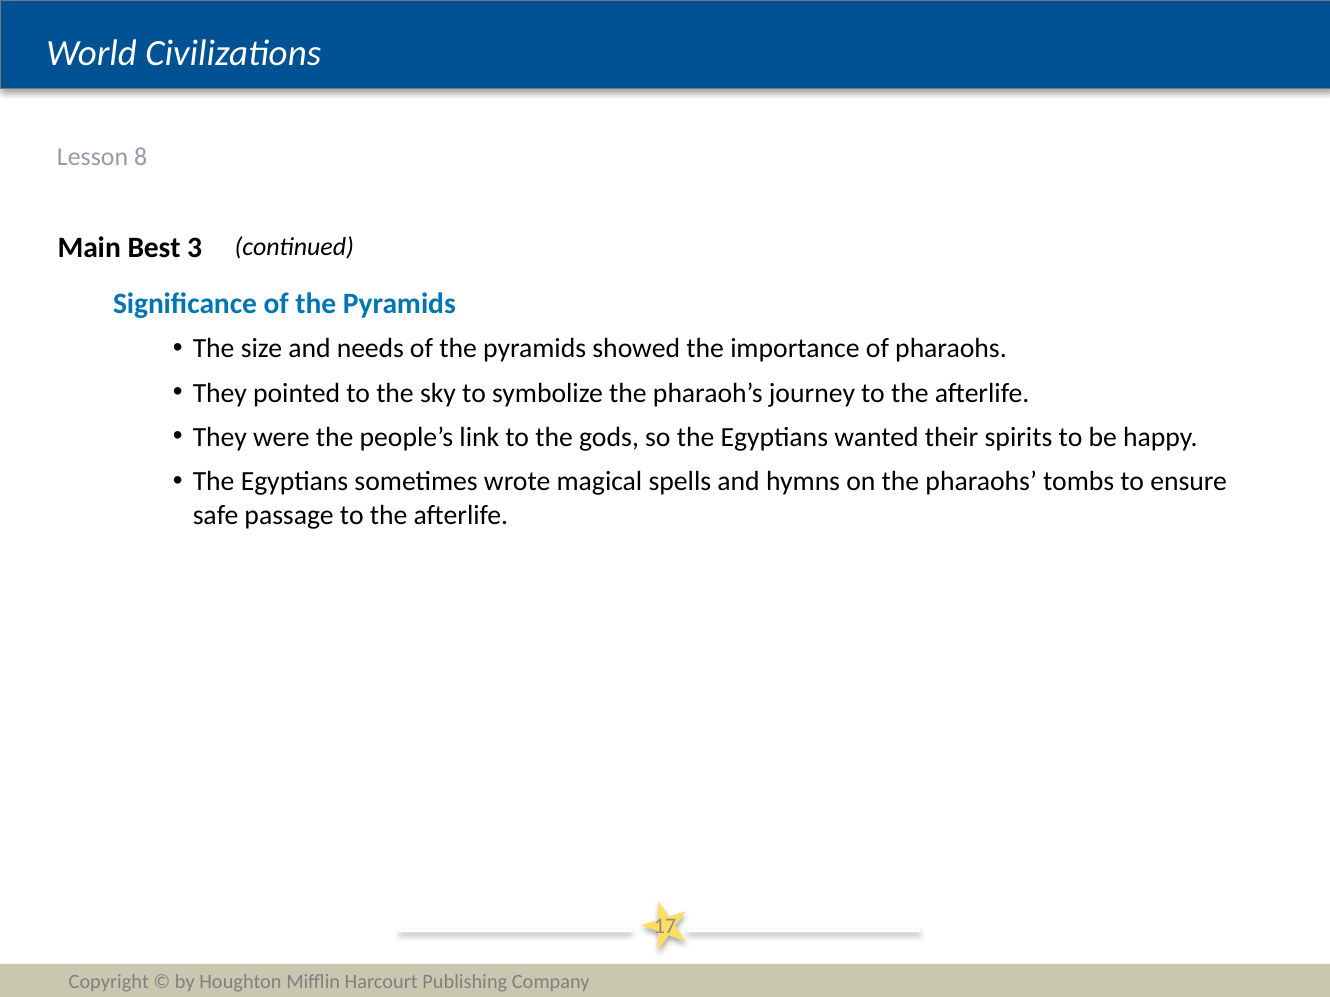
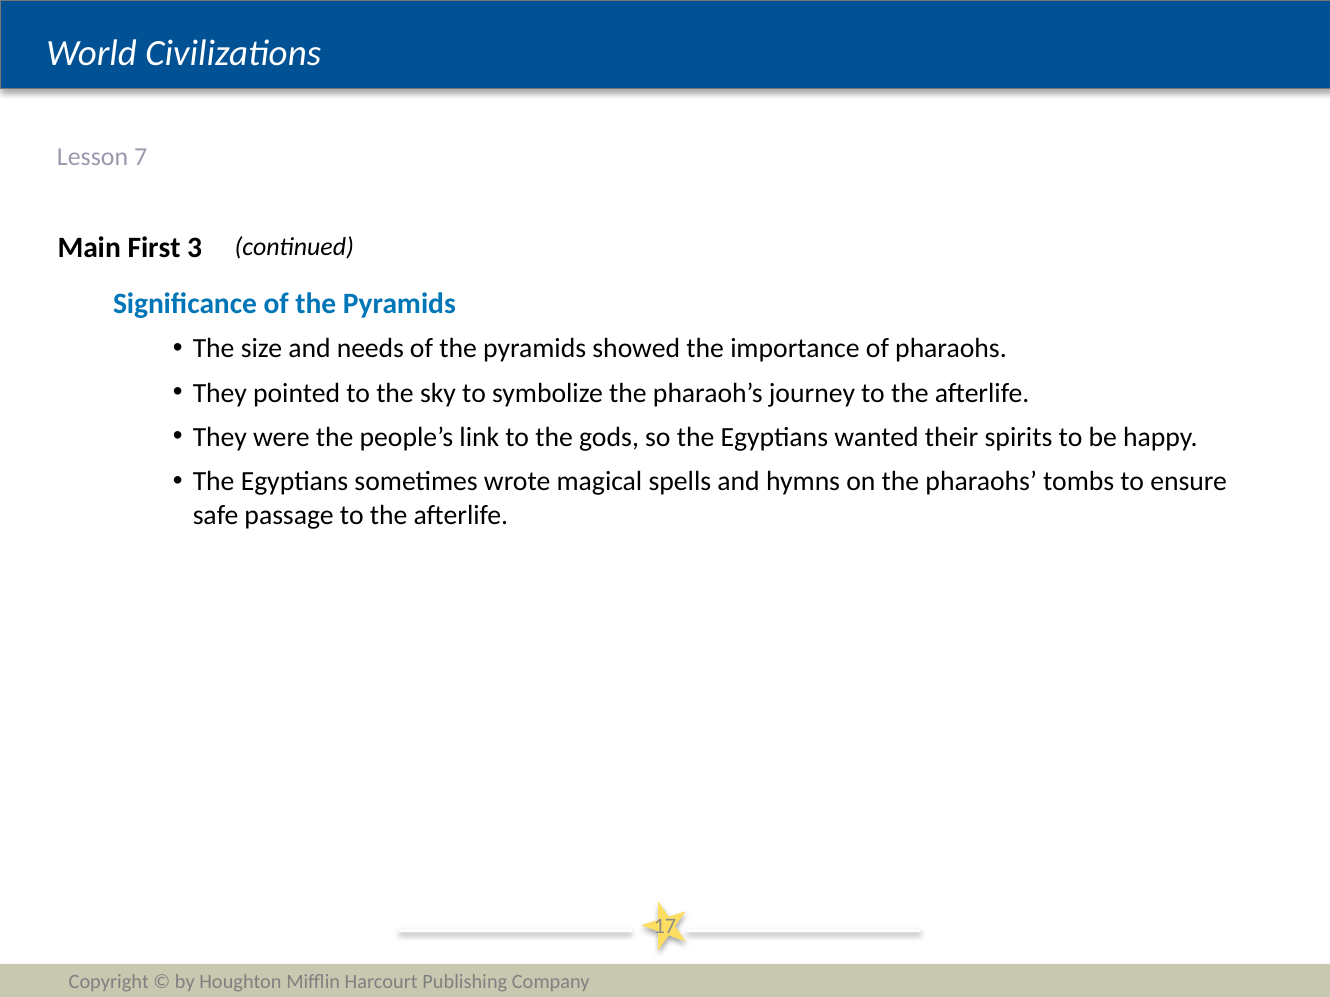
8: 8 -> 7 (141, 157)
Best: Best -> First (154, 248)
